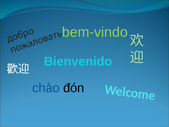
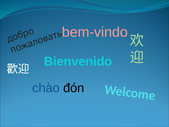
bem-vindo colour: light green -> pink (95, 32)
